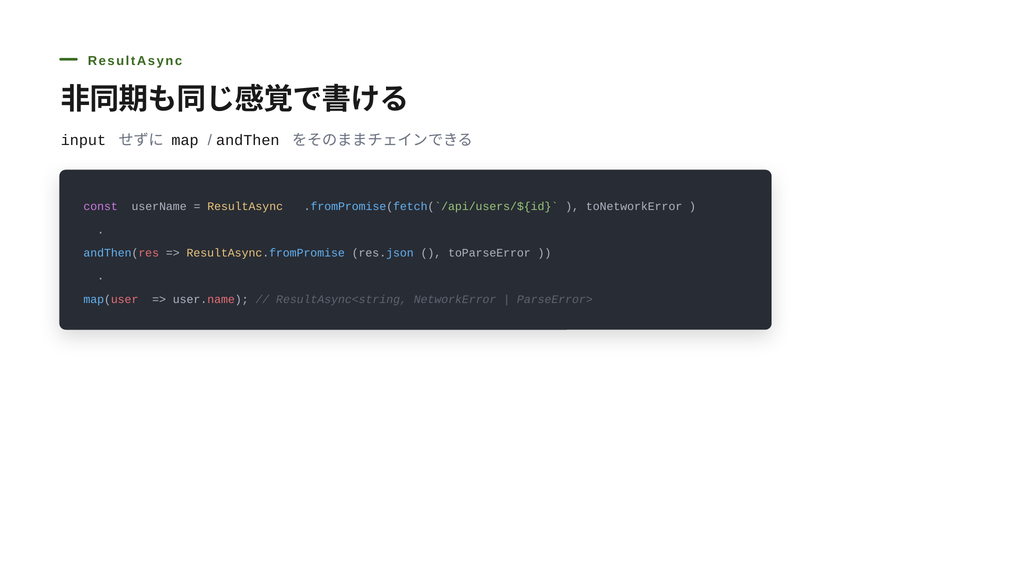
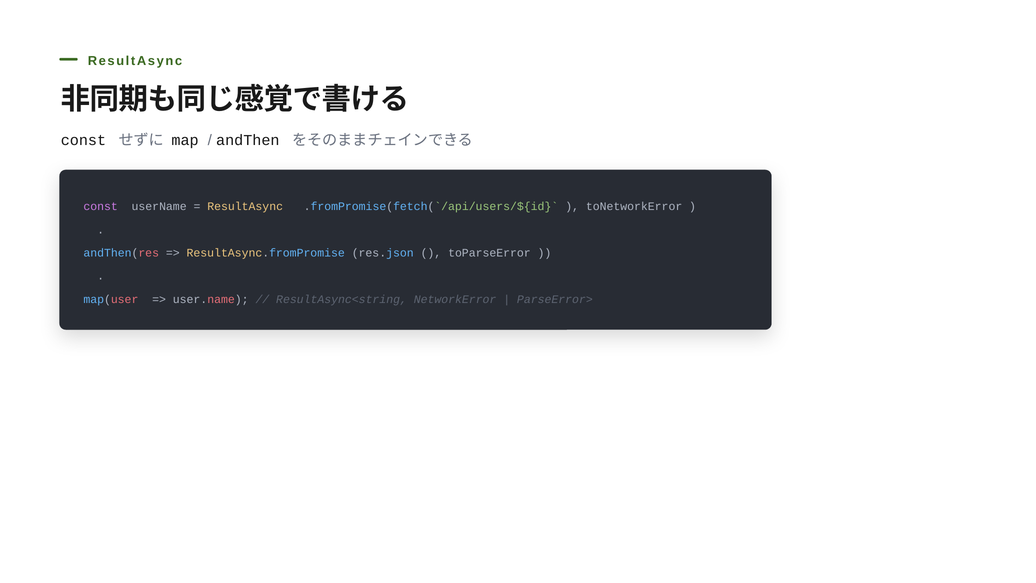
input: input -> const (83, 140)
